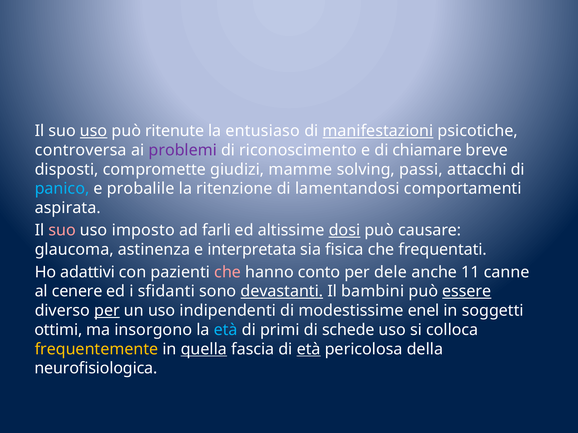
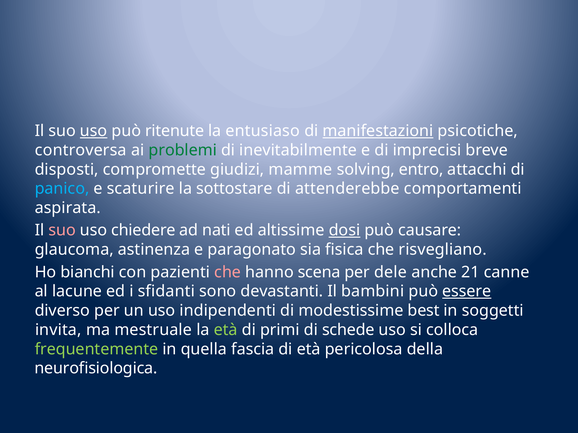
problemi colour: purple -> green (183, 150)
riconoscimento: riconoscimento -> inevitabilmente (298, 150)
chiamare: chiamare -> imprecisi (427, 150)
passi: passi -> entro (421, 170)
probalile: probalile -> scaturire (141, 189)
ritenzione: ritenzione -> sottostare (234, 189)
lamentandosi: lamentandosi -> attenderebbe (347, 189)
imposto: imposto -> chiedere (143, 231)
farli: farli -> nati (216, 231)
interpretata: interpretata -> paragonato (252, 250)
frequentati: frequentati -> risvegliano (443, 250)
adattivi: adattivi -> bianchi (88, 272)
conto: conto -> scena (319, 272)
11: 11 -> 21 (470, 272)
cenere: cenere -> lacune (77, 292)
devastanti underline: present -> none (282, 292)
per underline: present -> none (107, 311)
enel: enel -> best (424, 311)
ottimi: ottimi -> invita (58, 330)
insorgono: insorgono -> mestruale (153, 330)
età colour: light blue -> light green (226, 330)
frequentemente colour: yellow -> light green (96, 349)
quella underline: present -> none (204, 349)
età underline: present -> none (309, 349)
